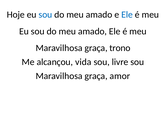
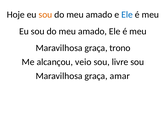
sou colour: blue -> orange (45, 15)
vida: vida -> veio (83, 62)
amor: amor -> amar (120, 76)
